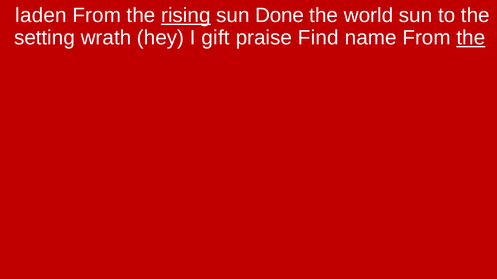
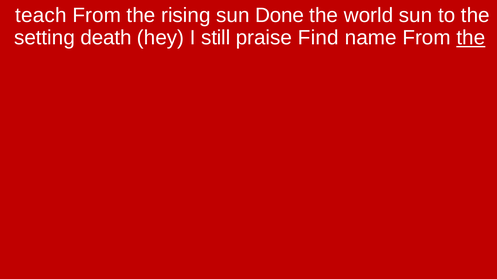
laden: laden -> teach (41, 15)
rising underline: present -> none (186, 15)
wrath: wrath -> death (106, 38)
gift: gift -> still (216, 38)
